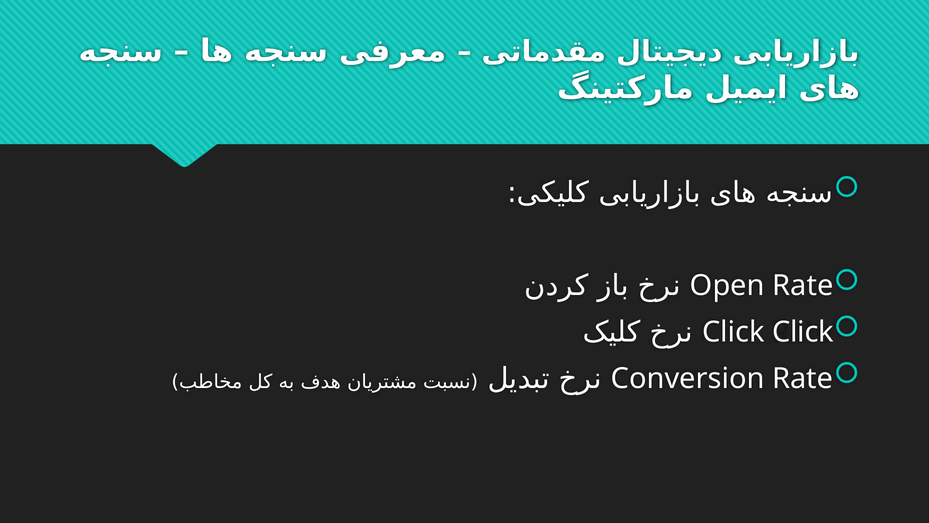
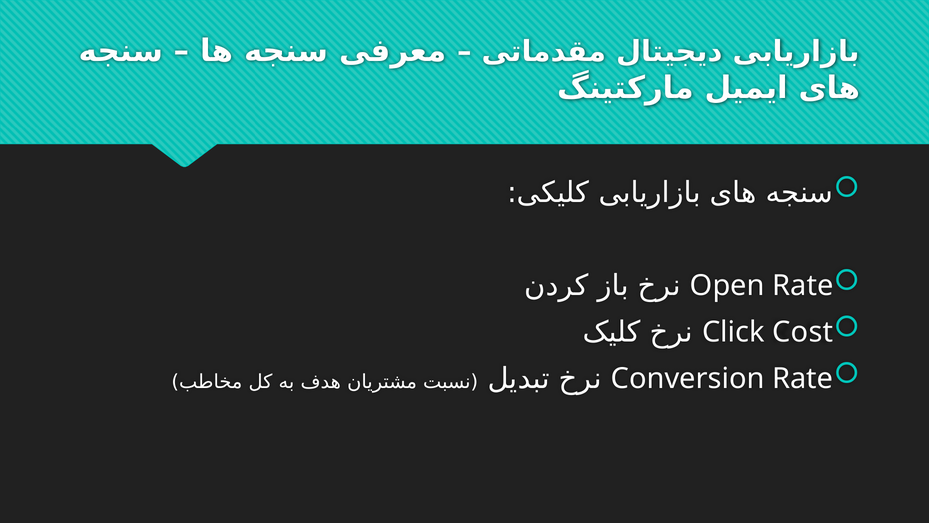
Click Click: Click -> Cost (803, 332)
